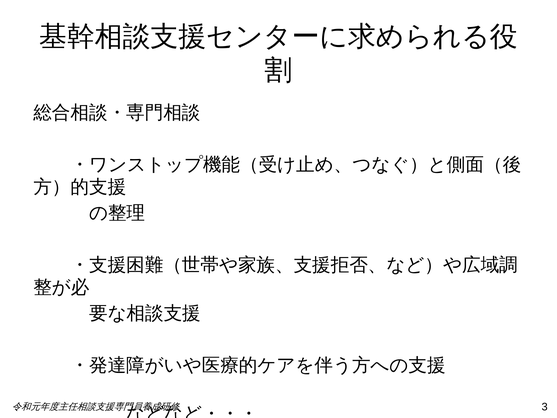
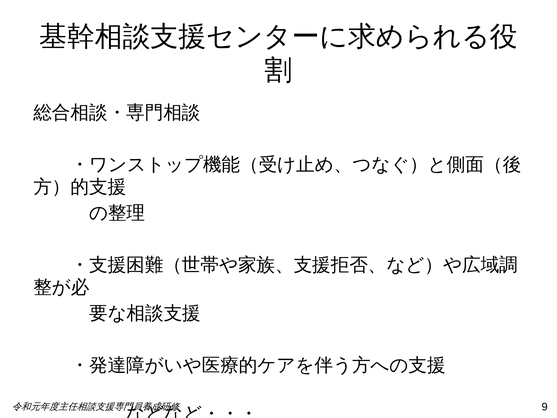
3: 3 -> 9 (545, 407)
